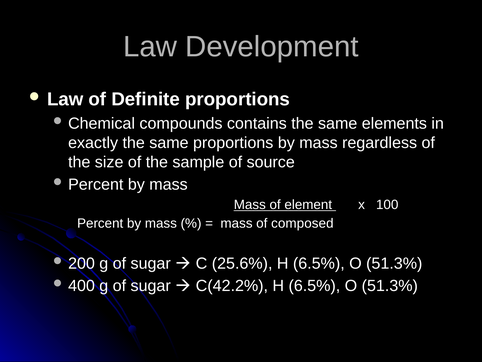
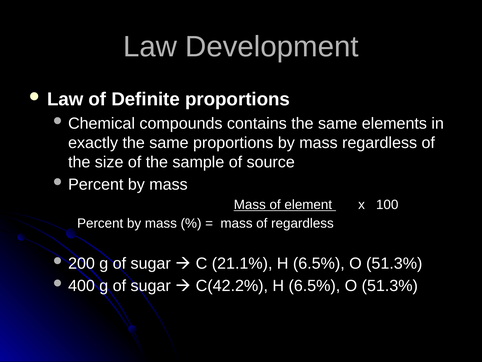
of composed: composed -> regardless (302, 223)
25.6%: 25.6% -> 21.1% (242, 263)
